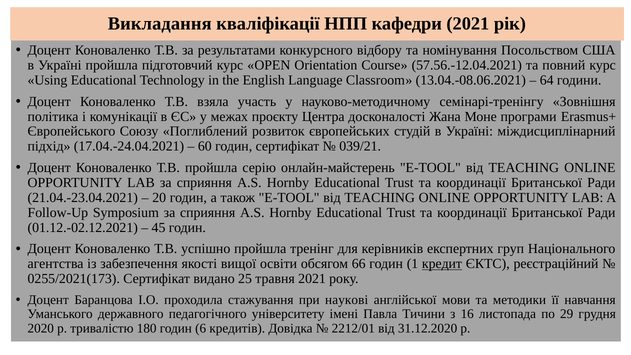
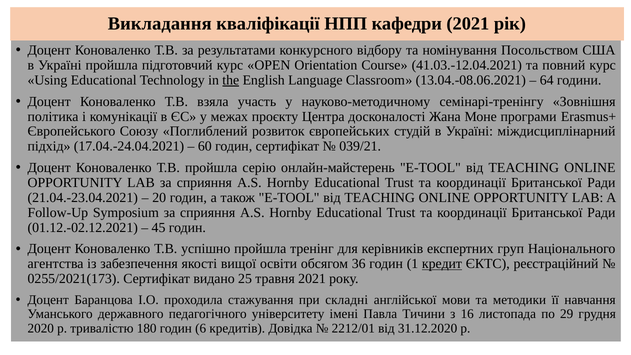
57.56.-12.04.2021: 57.56.-12.04.2021 -> 41.03.-12.04.2021 (467, 65)
the underline: none -> present (231, 80)
66: 66 -> 36 (359, 264)
наукові: наукові -> складні (347, 300)
